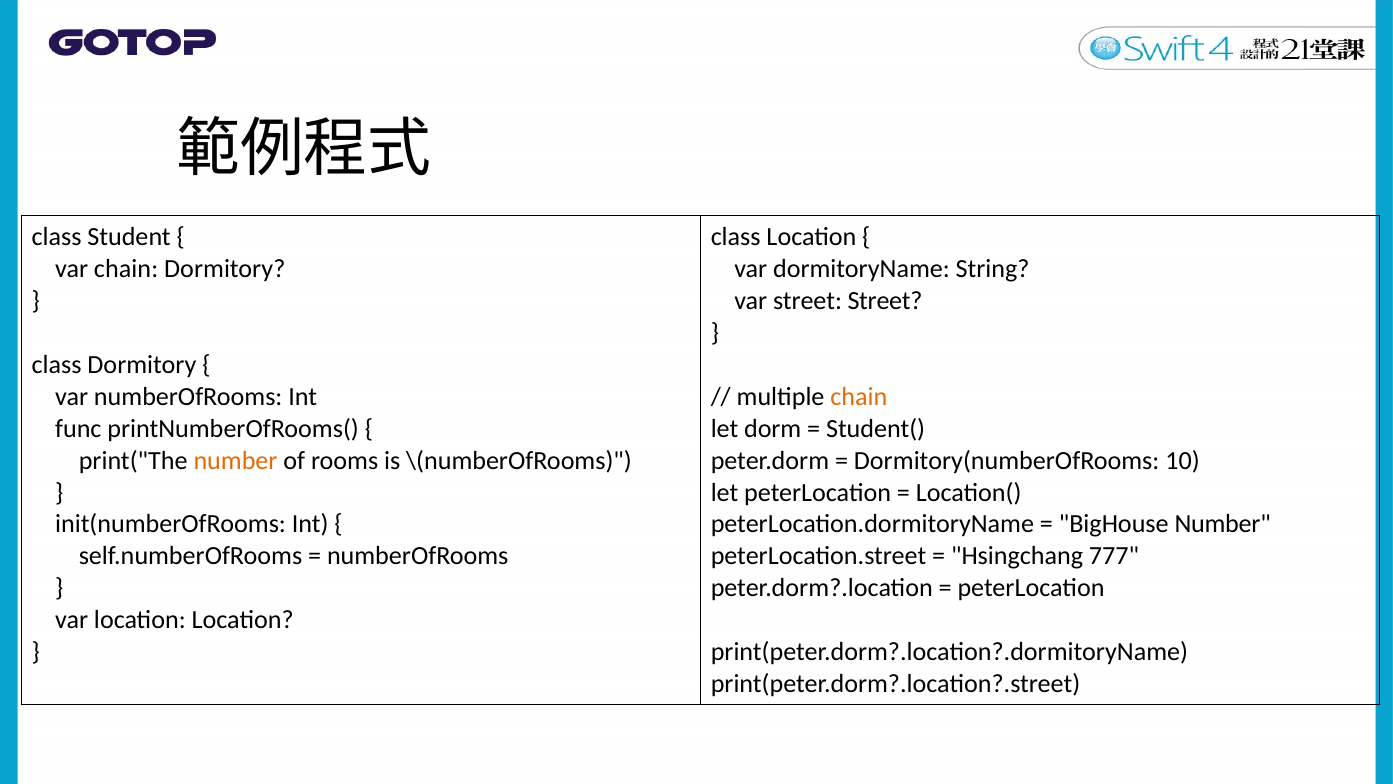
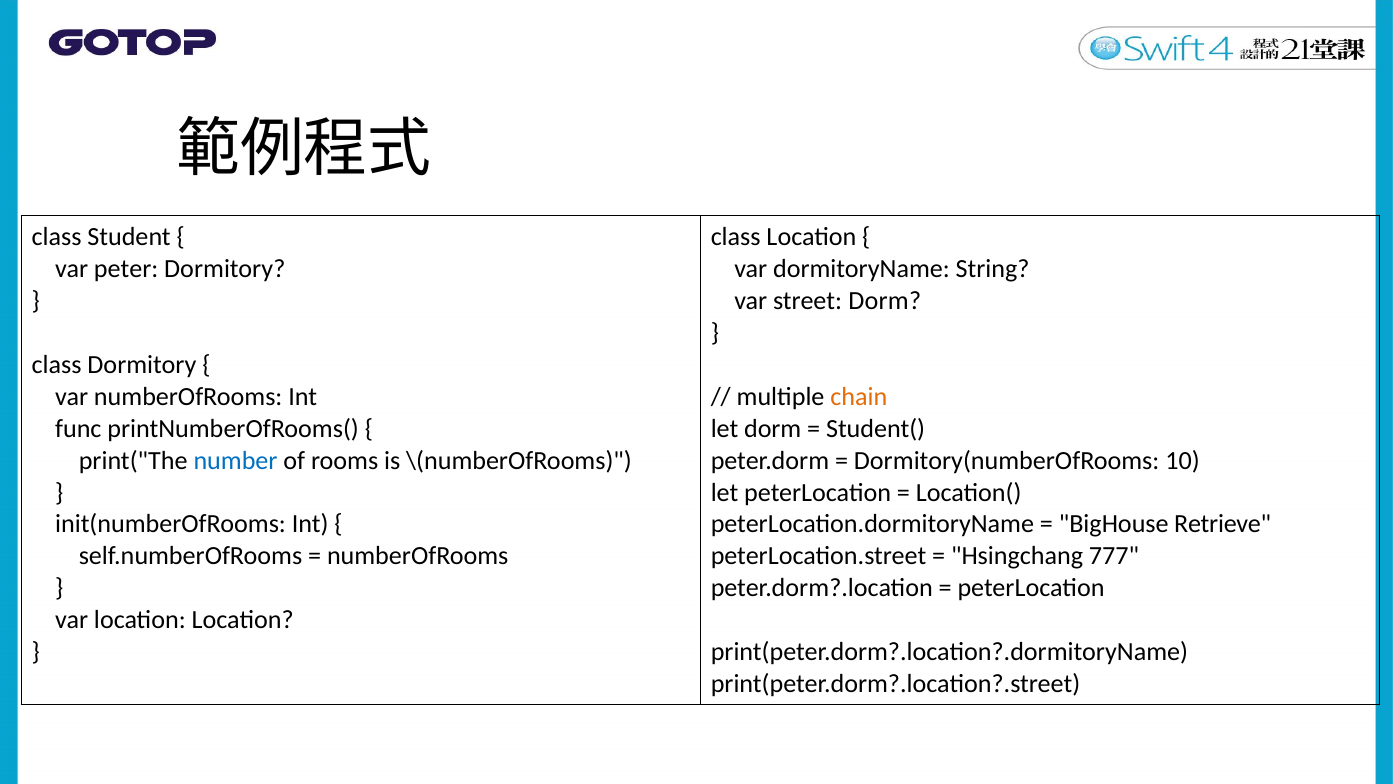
var chain: chain -> peter (126, 269)
street Street: Street -> Dorm (885, 301)
number colour: orange -> blue (236, 460)
BigHouse Number: Number -> Retrieve (1223, 524)
